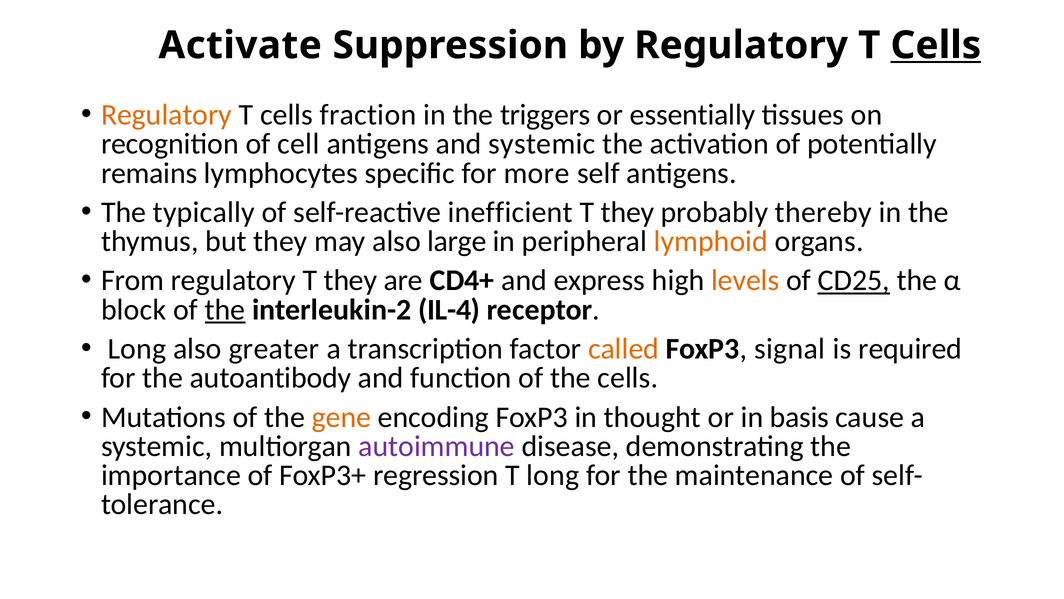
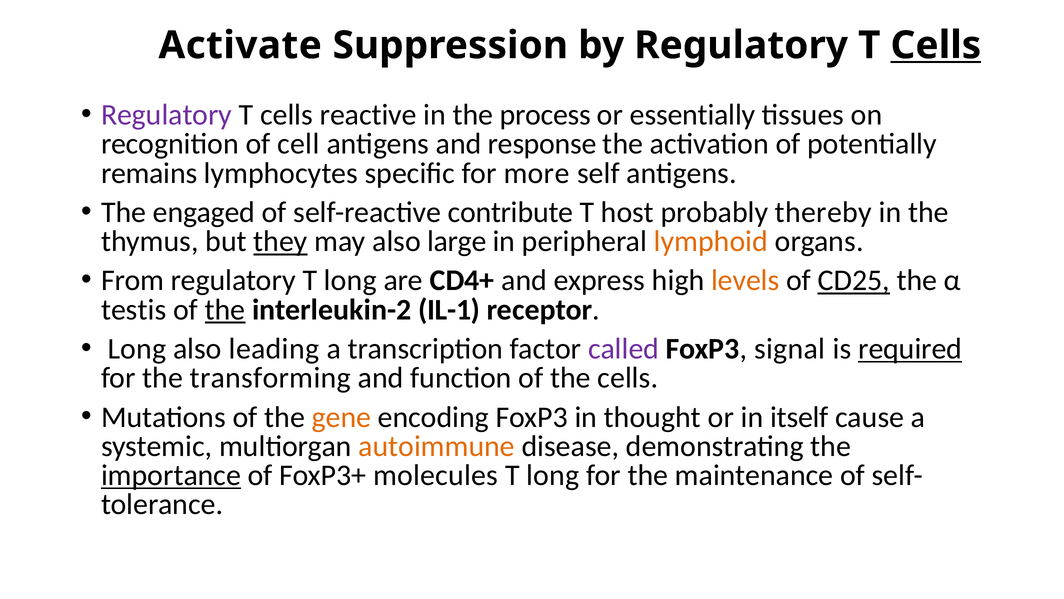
Regulatory colour: orange -> purple (167, 115)
fraction: fraction -> reactive (368, 115)
triggers: triggers -> process (545, 115)
and systemic: systemic -> response (542, 144)
typically: typically -> engaged (204, 212)
inefficient: inefficient -> contribute (510, 212)
they: they -> host (627, 212)
they underline: none -> present (280, 241)
regulatory T they: they -> long (350, 280)
block: block -> testis (134, 309)
IL-4: IL-4 -> IL-1 (449, 309)
greater: greater -> leading (274, 349)
called colour: orange -> purple (624, 349)
required underline: none -> present (910, 349)
autoantibody: autoantibody -> transforming (270, 378)
basis: basis -> itself (799, 417)
autoimmune colour: purple -> orange (437, 446)
importance underline: none -> present (171, 475)
regression: regression -> molecules (436, 475)
